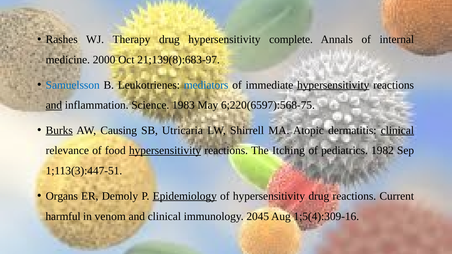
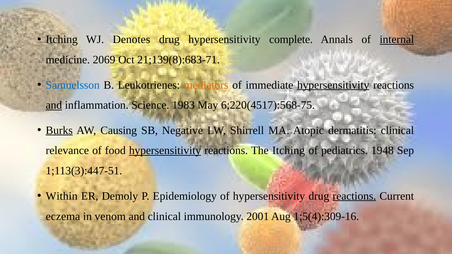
Rashes: Rashes -> Itching (62, 40)
Therapy: Therapy -> Denotes (131, 40)
internal underline: none -> present (397, 40)
2000: 2000 -> 2069 (104, 60)
21;139(8):683-97: 21;139(8):683-97 -> 21;139(8):683-71 (179, 60)
mediators colour: blue -> orange (206, 85)
6;220(6597):568-75: 6;220(6597):568-75 -> 6;220(4517):568-75 (268, 105)
Utricaria: Utricaria -> Negative (182, 130)
clinical underline: present -> none (397, 130)
1982: 1982 -> 1948 (382, 151)
Organs: Organs -> Within (62, 196)
Epidemiology underline: present -> none (185, 196)
reactions underline: none -> present (354, 196)
harmful: harmful -> eczema (63, 216)
2045: 2045 -> 2001 (258, 216)
